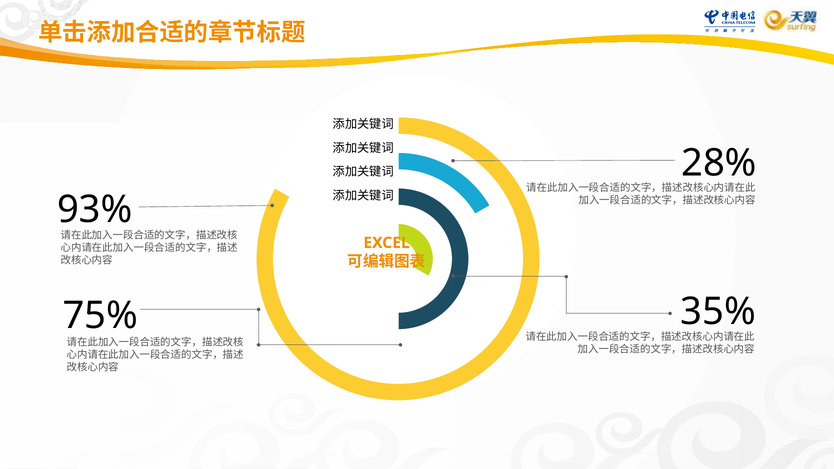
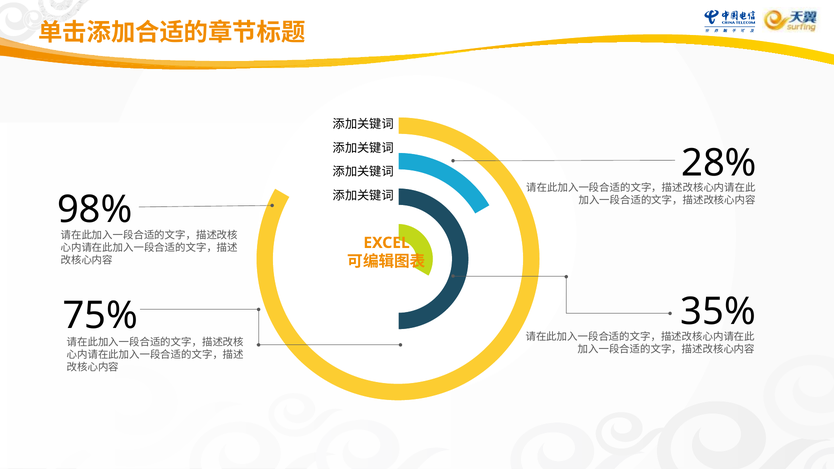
93%: 93% -> 98% (95, 210)
